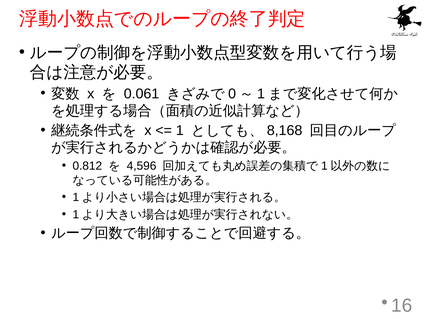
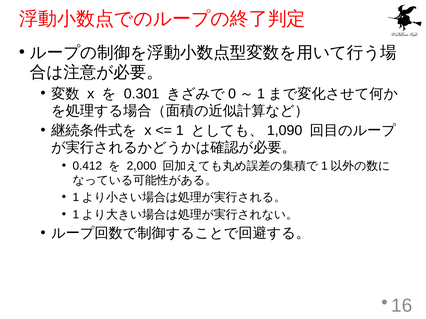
0.061: 0.061 -> 0.301 (142, 94)
8,168: 8,168 -> 1,090 (285, 131)
0.812: 0.812 -> 0.412 (87, 166)
4,596: 4,596 -> 2,000 (142, 166)
